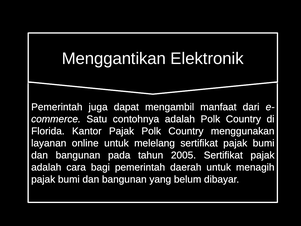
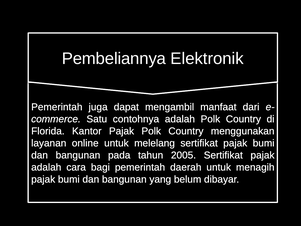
Menggantikan: Menggantikan -> Pembeliannya (114, 59)
